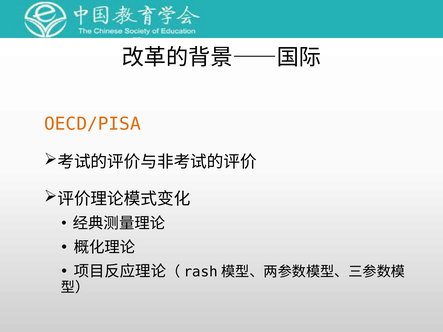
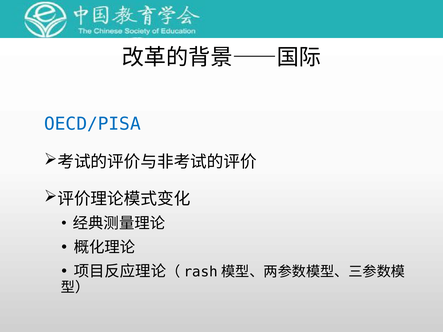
OECD/PISA colour: orange -> blue (92, 124)
